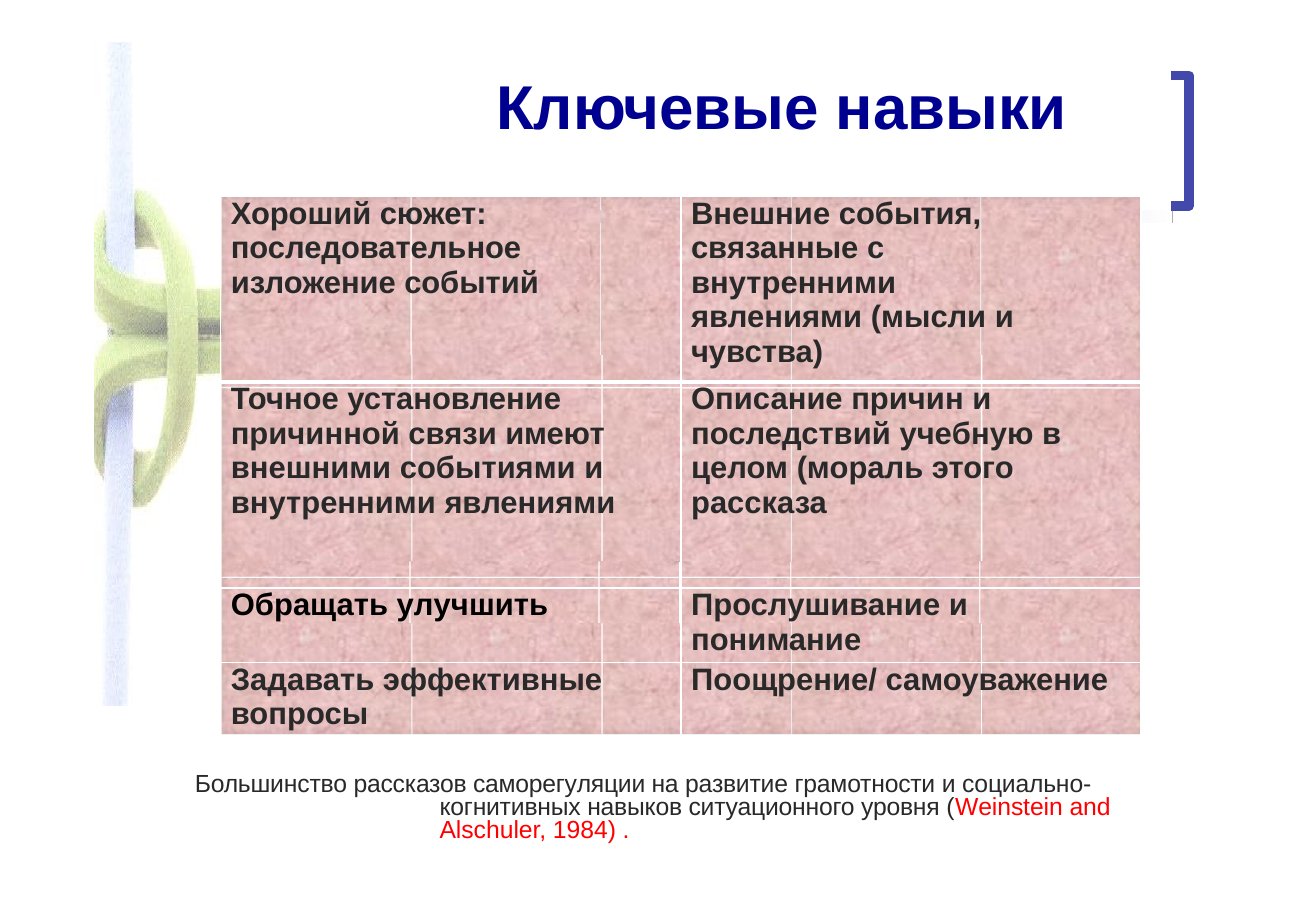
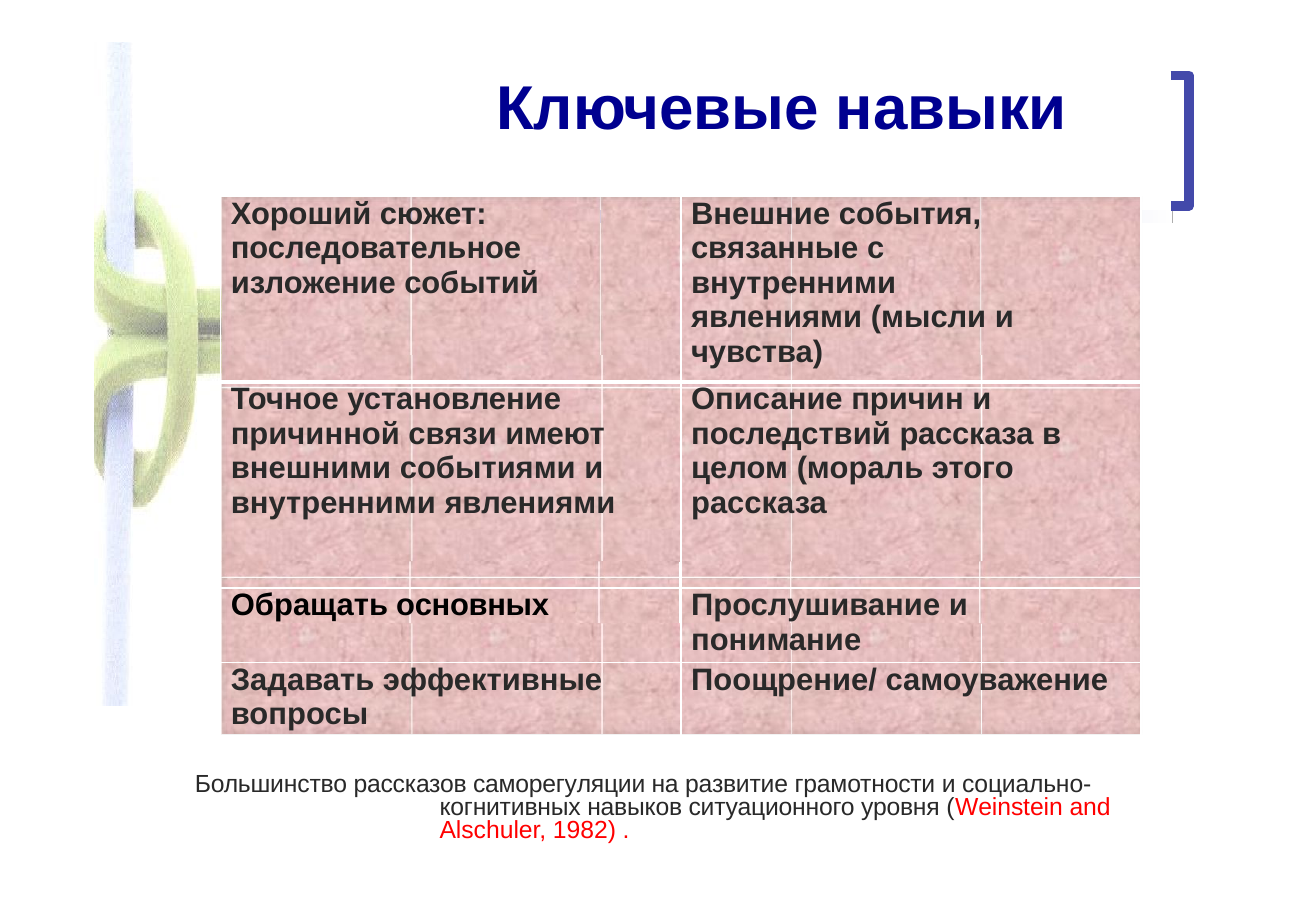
последствий учебную: учебную -> рассказа (967, 434)
улучшить: улучшить -> основных (473, 606)
1984: 1984 -> 1982 (584, 831)
